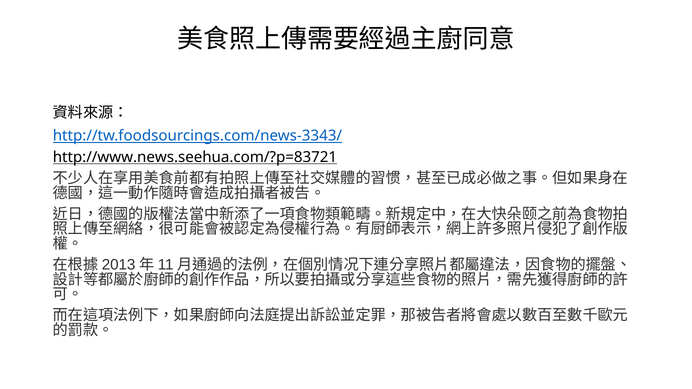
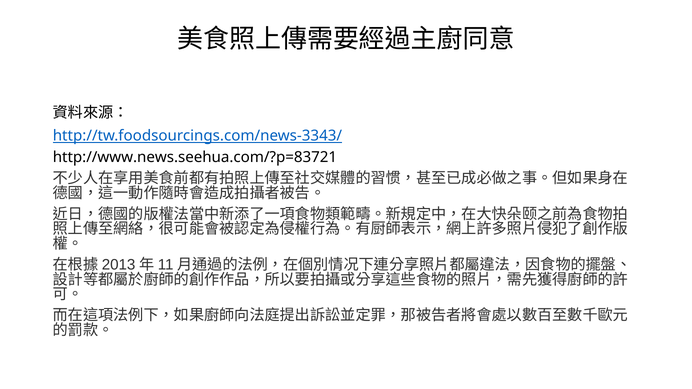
http://www.news.seehua.com/?p=83721 underline: present -> none (195, 157)
